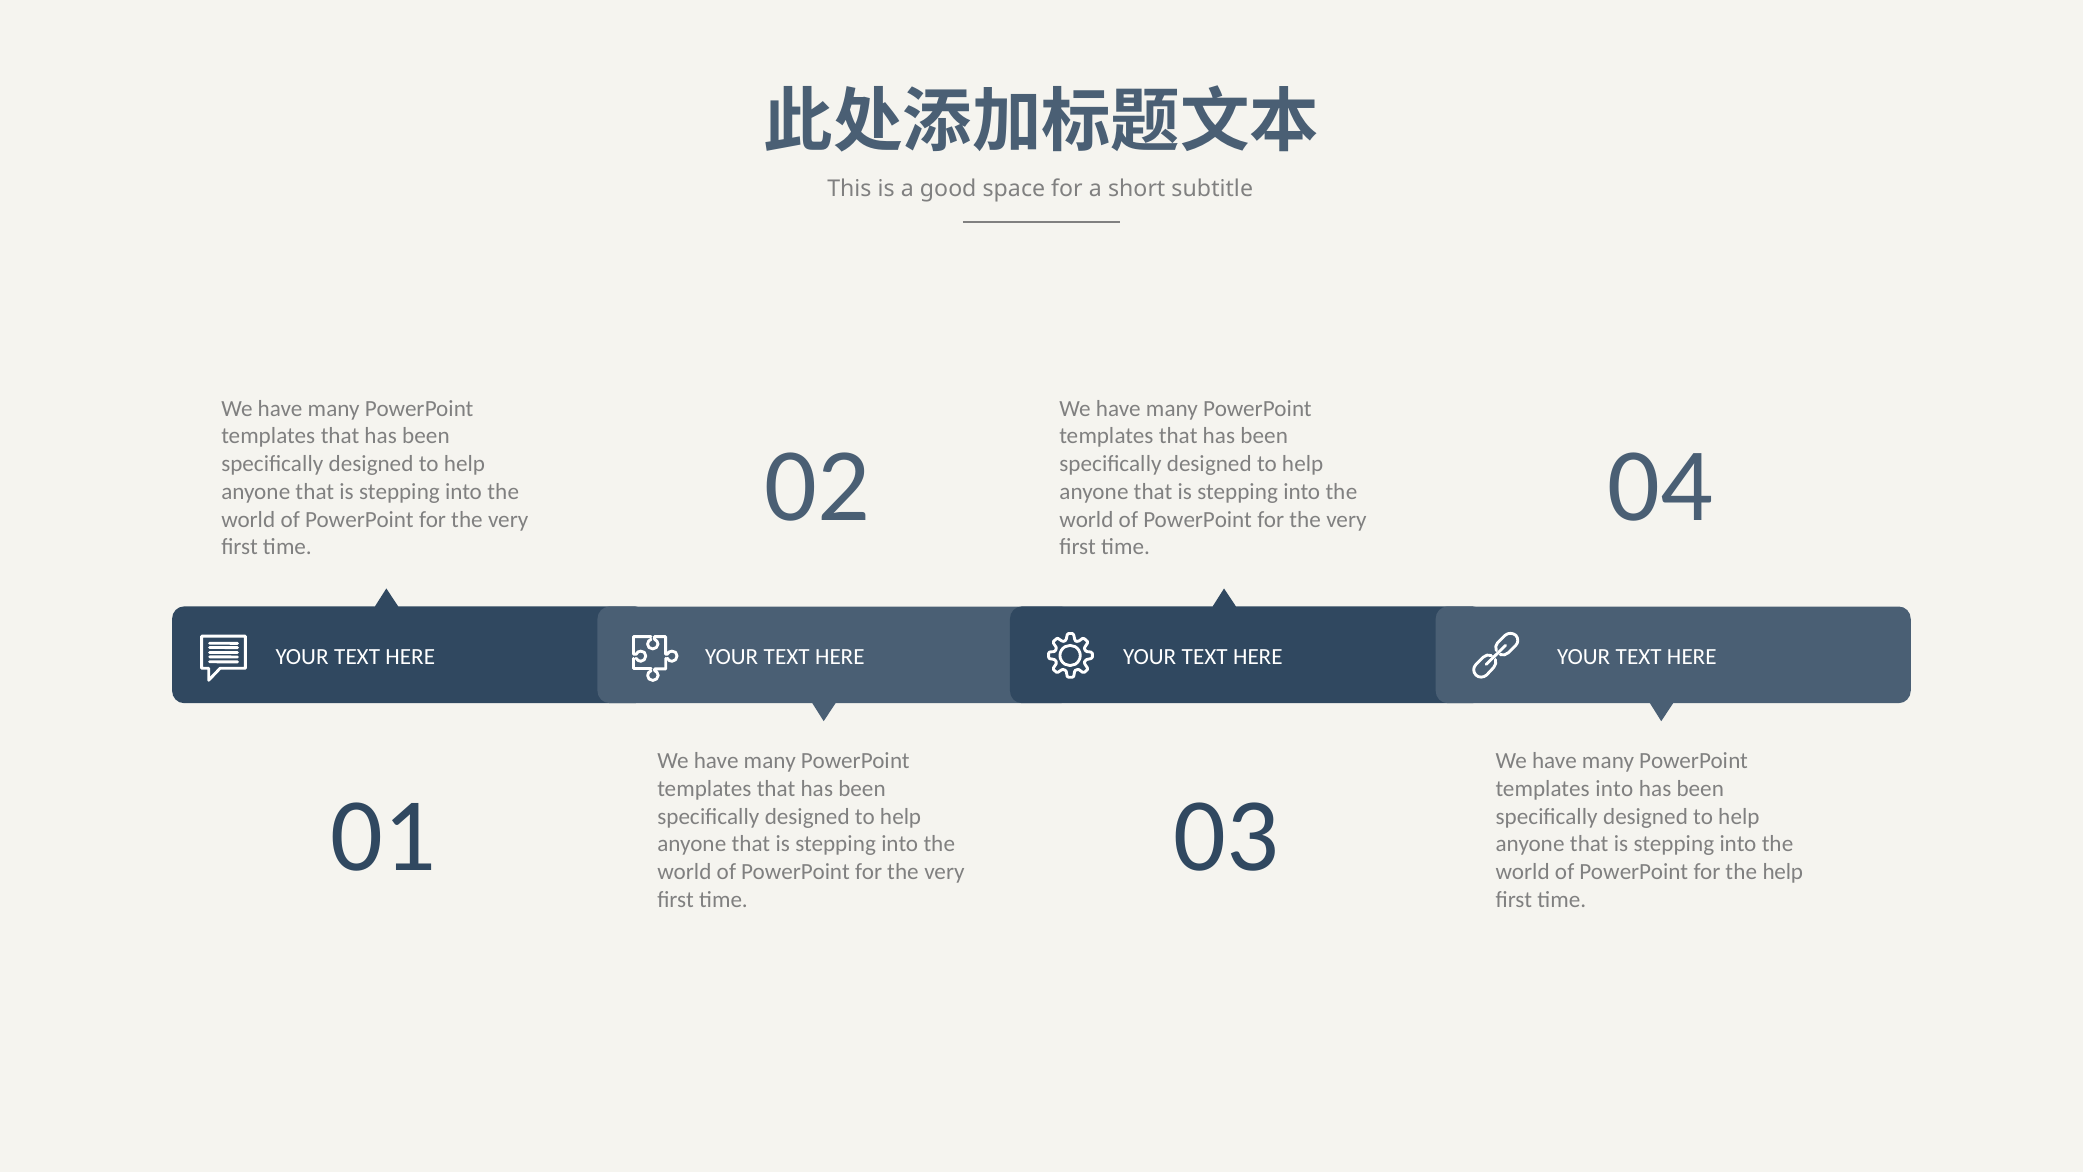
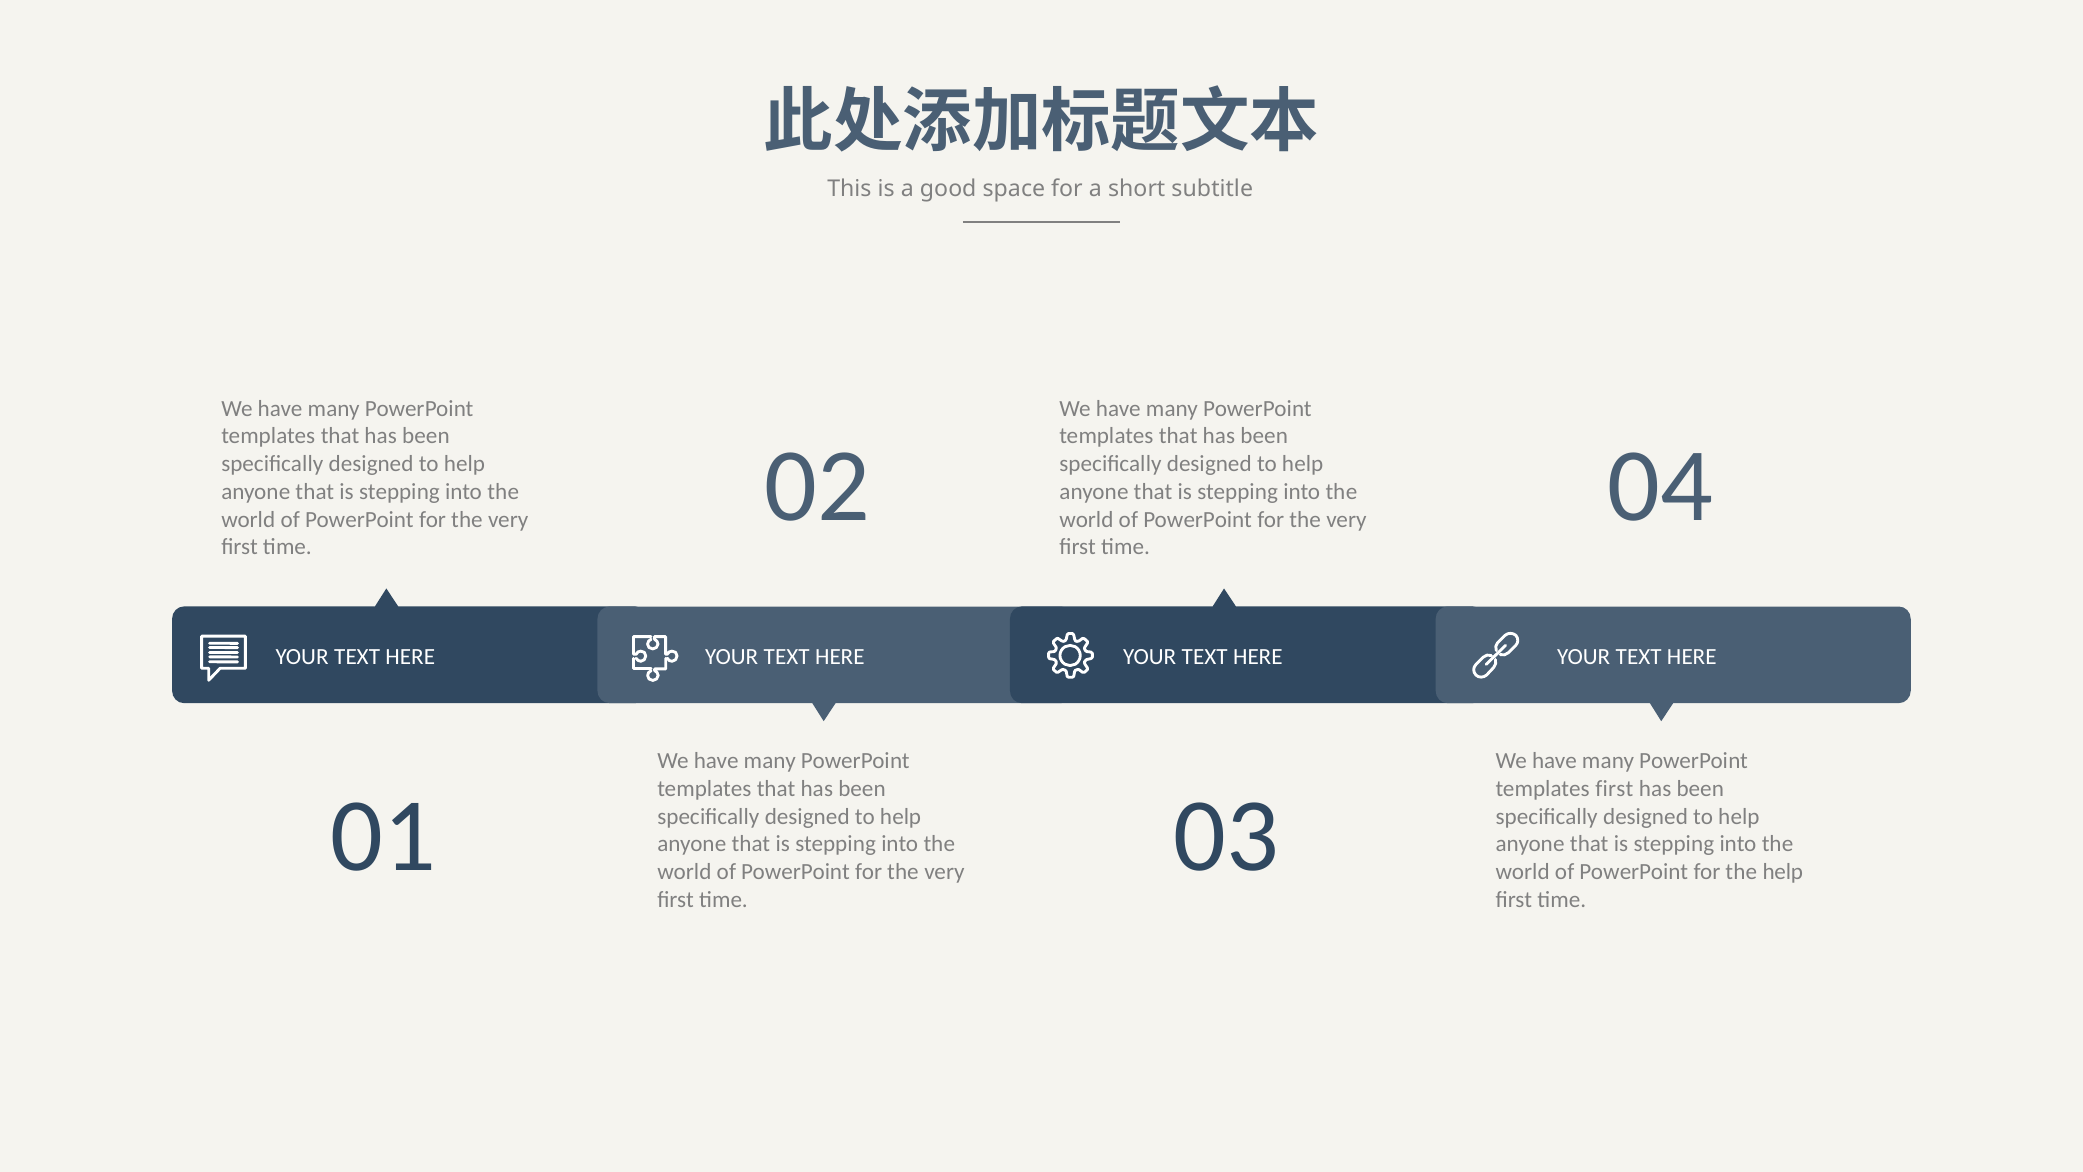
templates into: into -> first (1614, 788)
